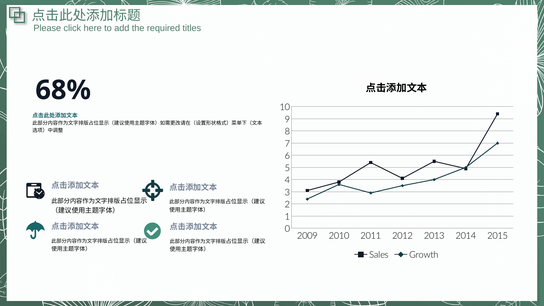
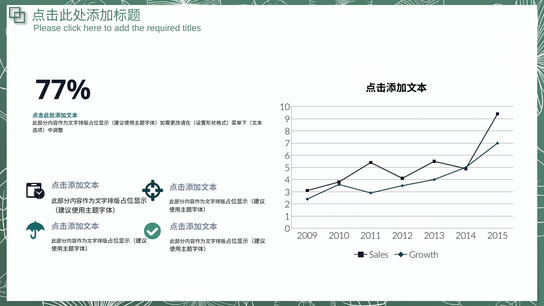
68%: 68% -> 77% (63, 90)
